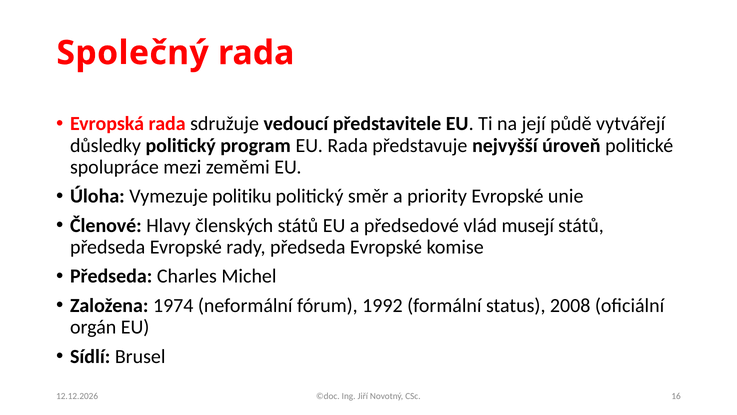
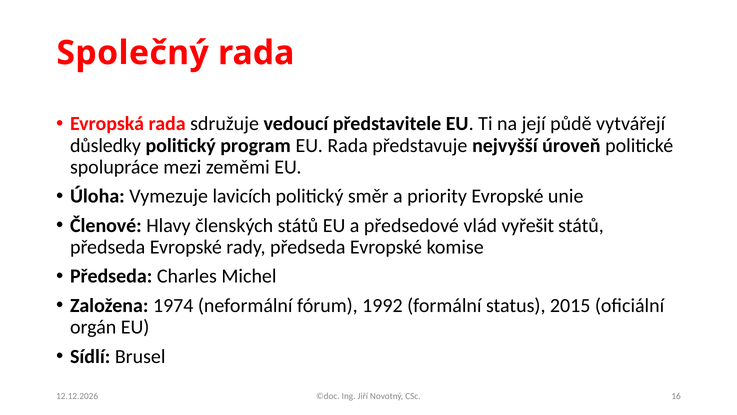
politiku: politiku -> lavicích (242, 196)
musejí: musejí -> vyřešit (528, 225)
2008: 2008 -> 2015 (570, 305)
